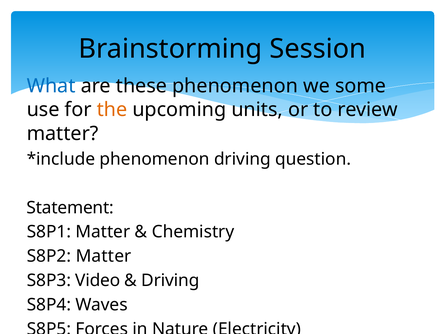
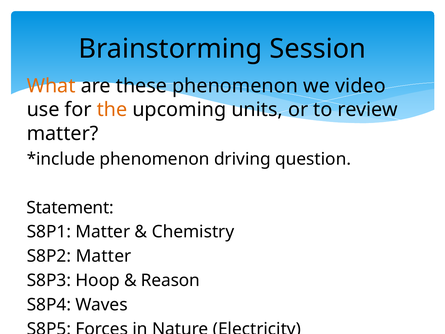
What colour: blue -> orange (51, 86)
some: some -> video (360, 86)
Video: Video -> Hoop (98, 280)
Driving: Driving -> Reason (170, 280)
